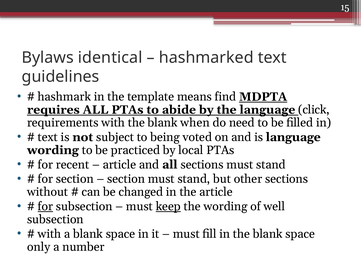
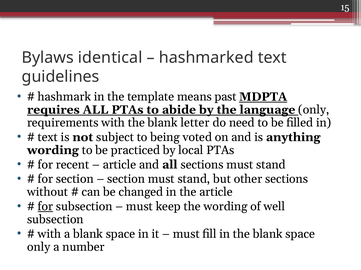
find: find -> past (225, 97)
language click: click -> only (314, 110)
when: when -> letter (195, 123)
is language: language -> anything (293, 138)
keep underline: present -> none (168, 207)
